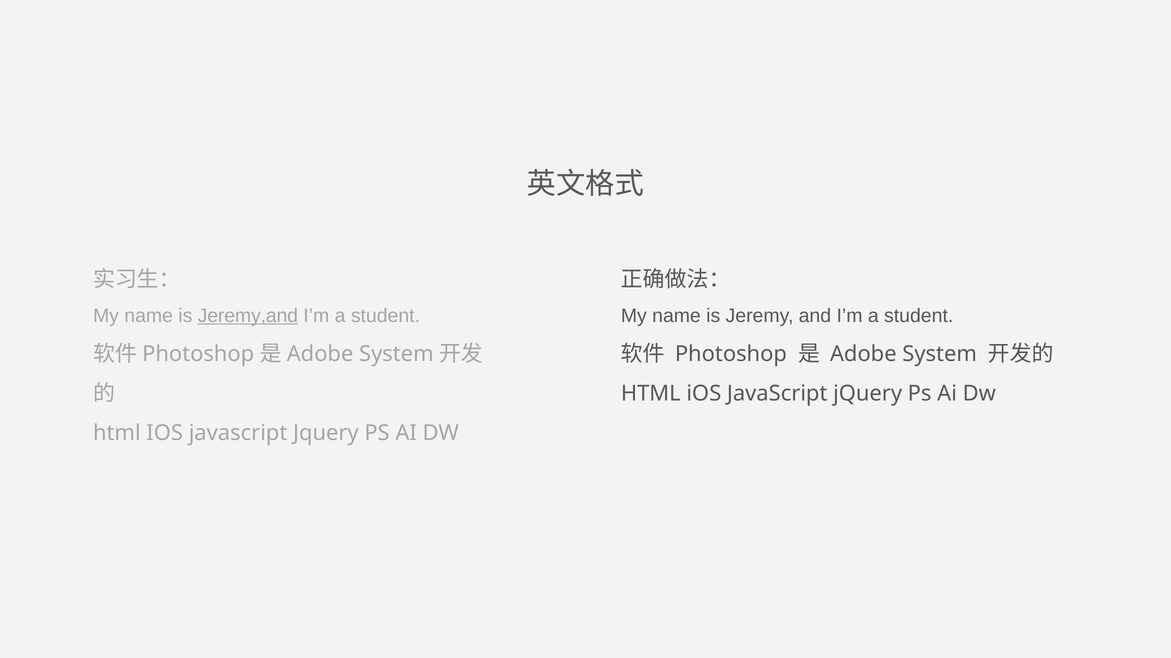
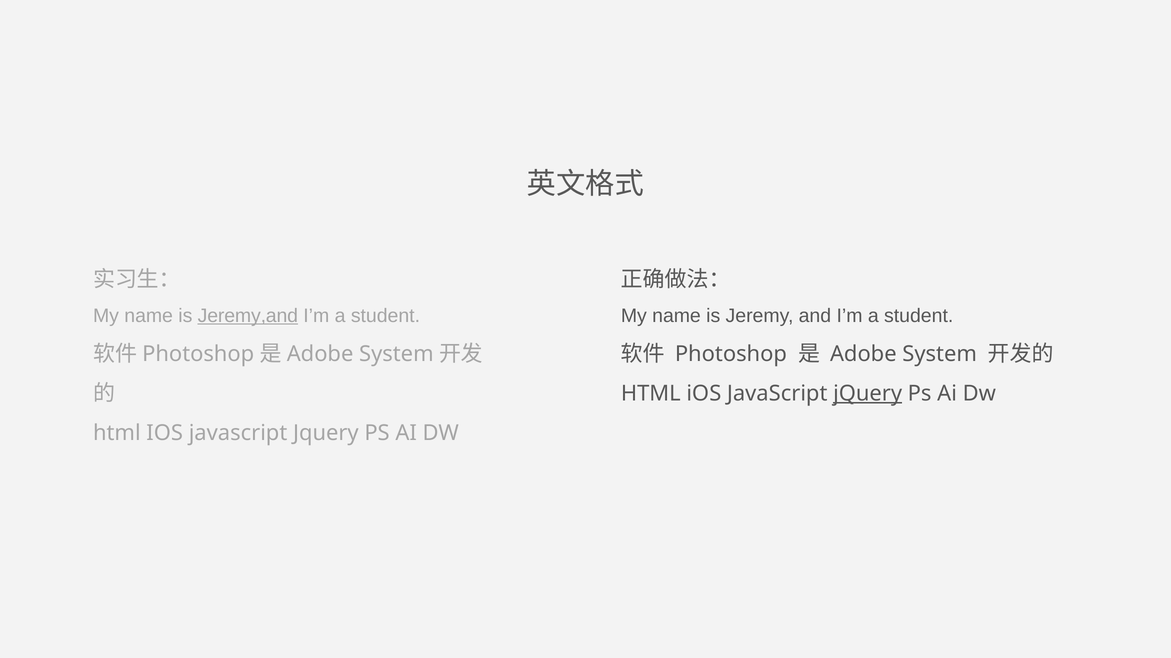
jQuery underline: none -> present (868, 394)
